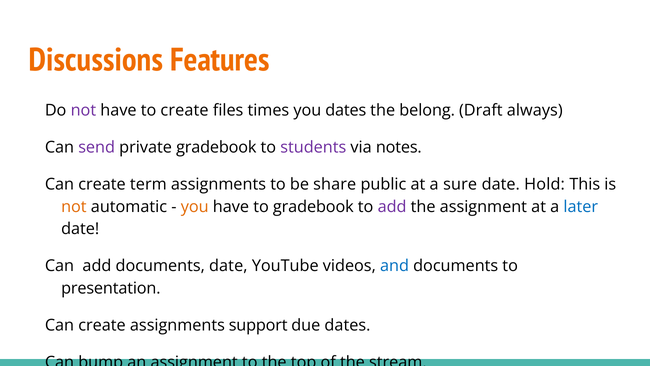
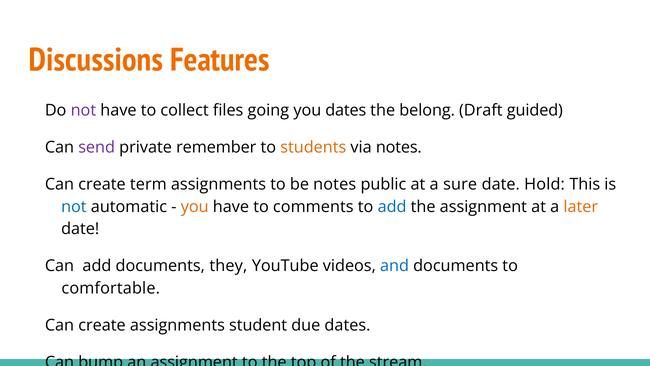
to create: create -> collect (185, 110)
times: times -> going (268, 110)
always: always -> guided (535, 110)
private gradebook: gradebook -> remember (216, 147)
students colour: purple -> orange (313, 147)
be share: share -> notes (335, 184)
not colour: orange -> blue (74, 206)
to gradebook: gradebook -> comments (313, 206)
add colour: purple -> blue (392, 206)
later colour: blue -> orange (581, 206)
documents date: date -> they (228, 266)
presentation: presentation -> comfortable (111, 288)
support: support -> student (258, 325)
